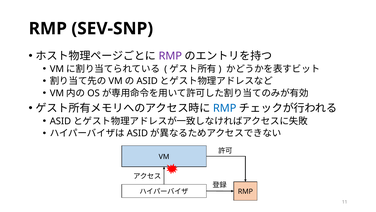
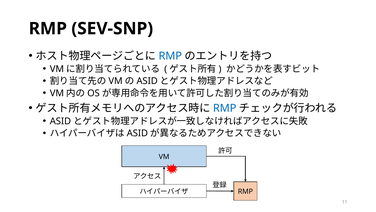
RMP colour: purple -> blue (170, 56)
